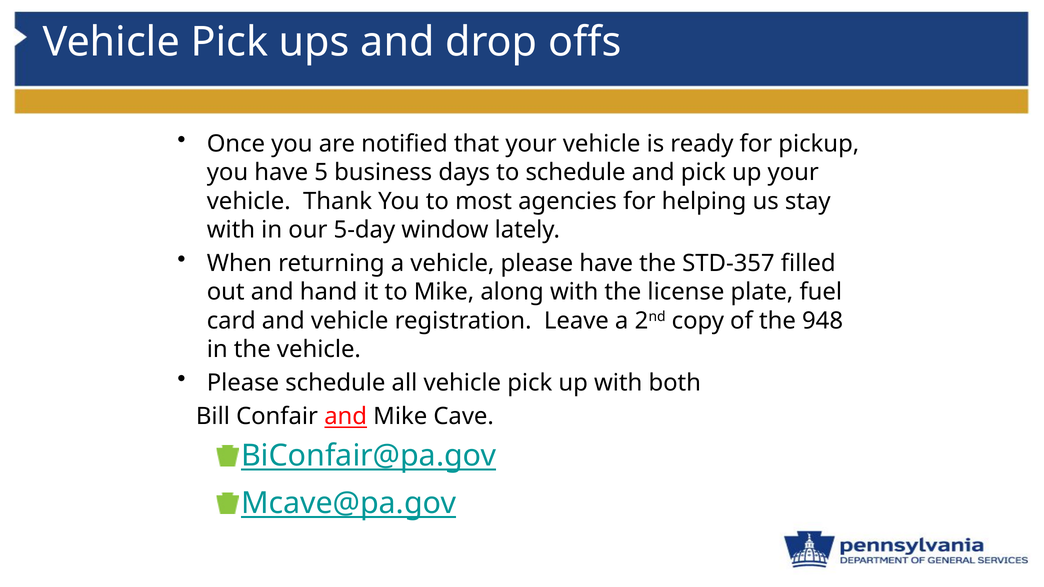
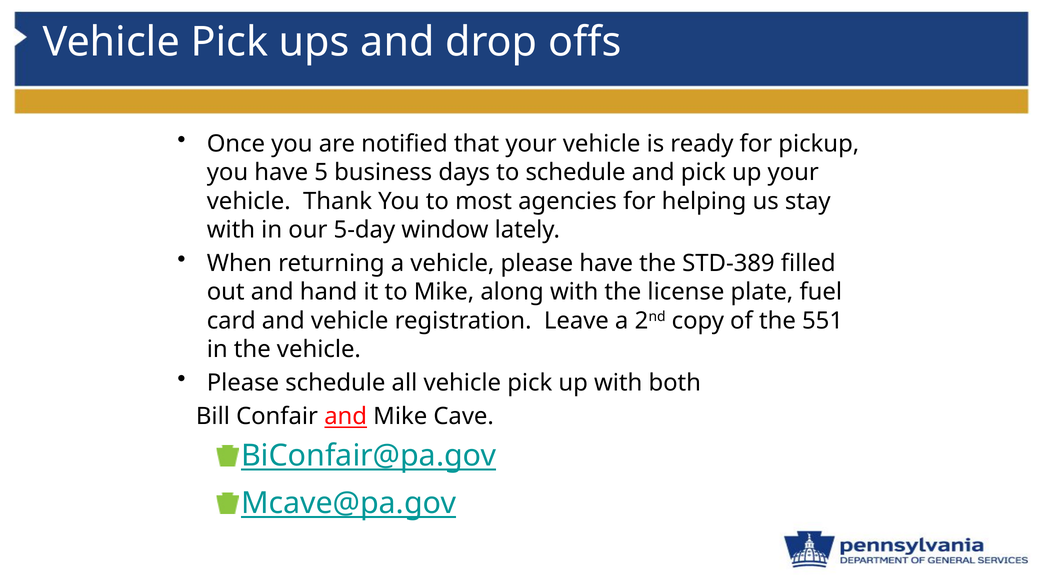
STD-357: STD-357 -> STD-389 (728, 264)
948: 948 -> 551 (823, 321)
